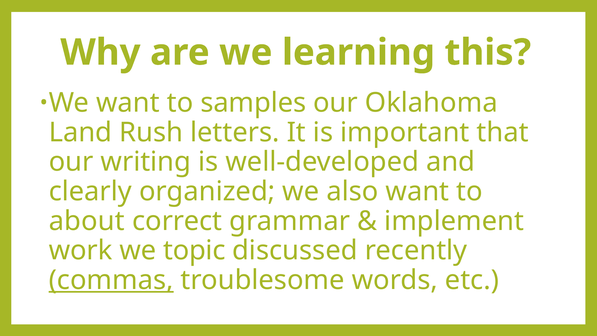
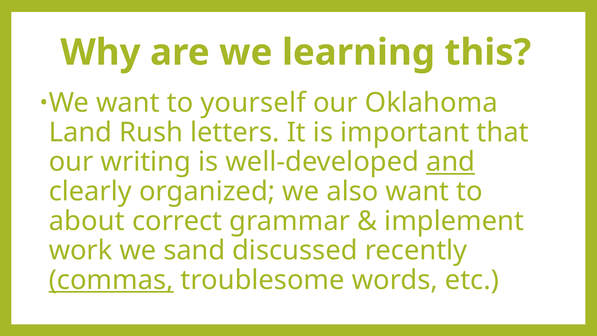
samples: samples -> yourself (253, 103)
and underline: none -> present (451, 162)
topic: topic -> sand (194, 250)
